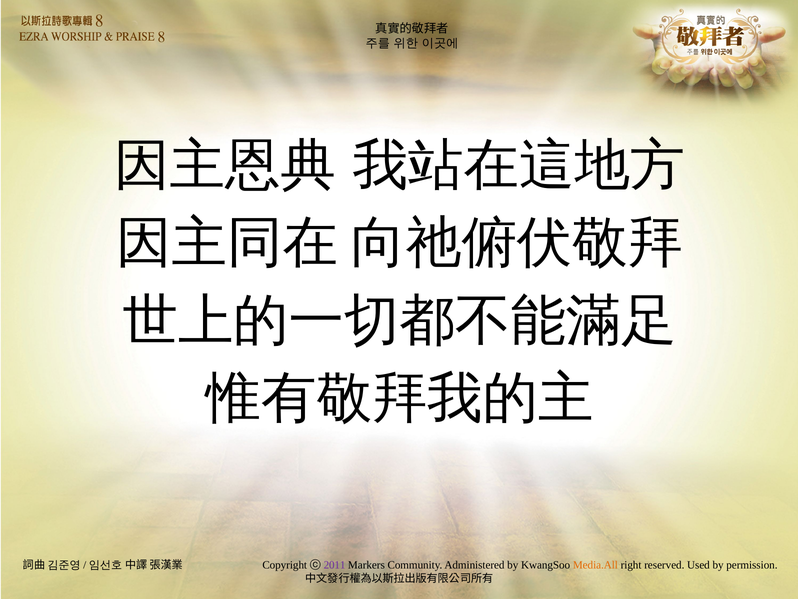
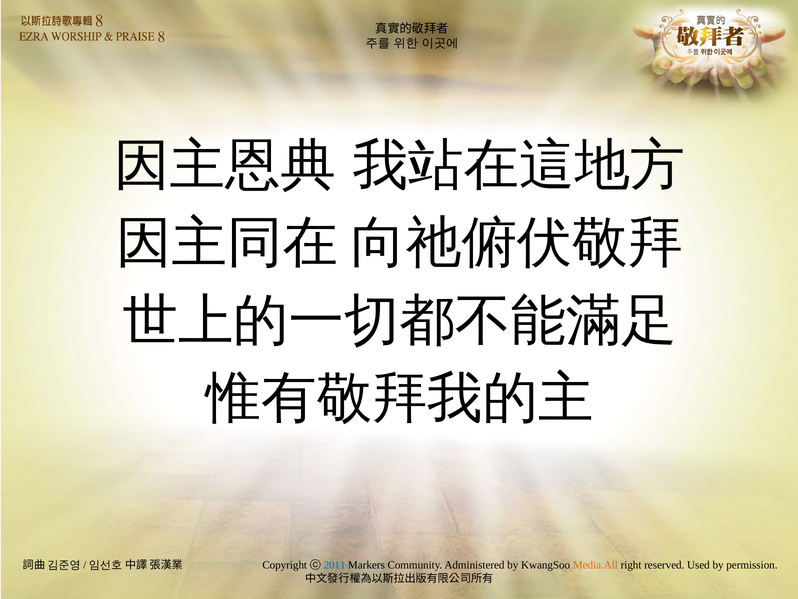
2011 colour: purple -> blue (335, 565)
